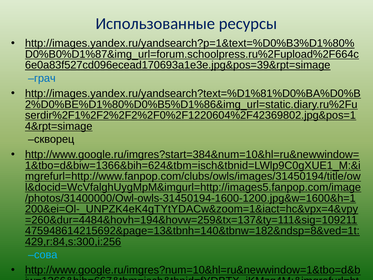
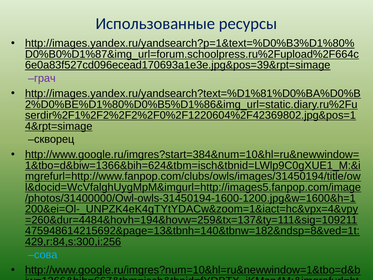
грач colour: blue -> purple (42, 78)
